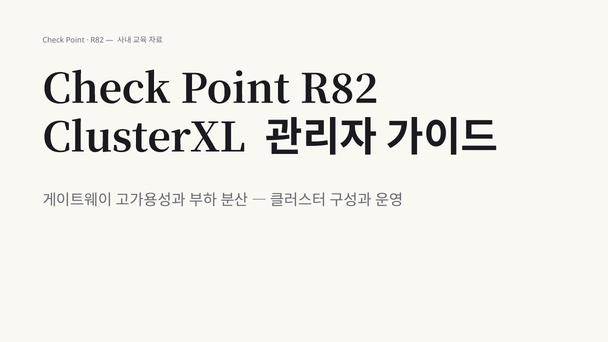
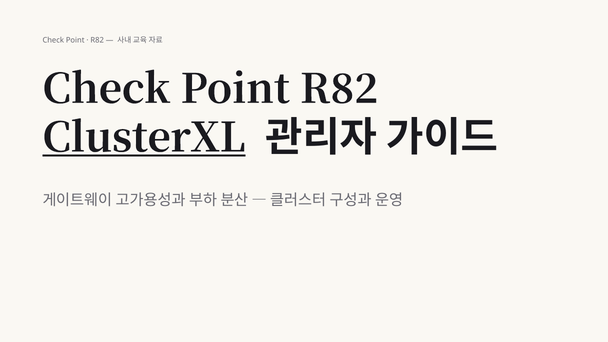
ClusterXL underline: none -> present (144, 138)
